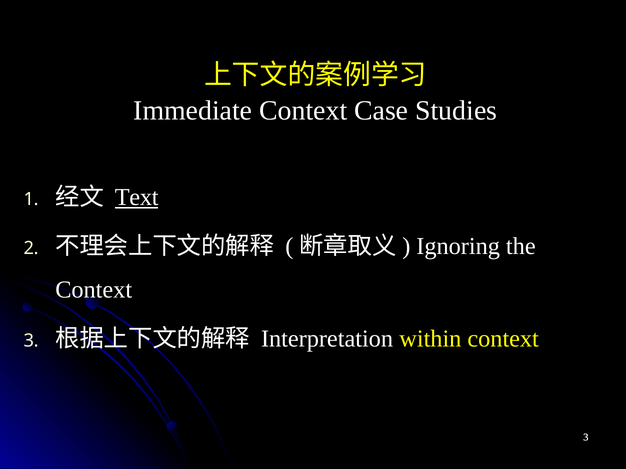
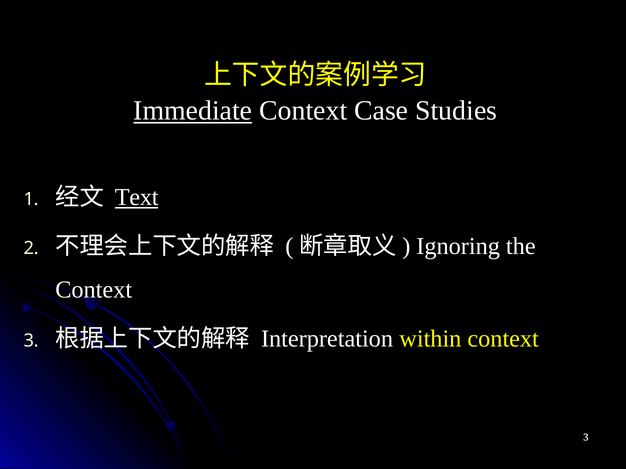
Immediate underline: none -> present (193, 111)
